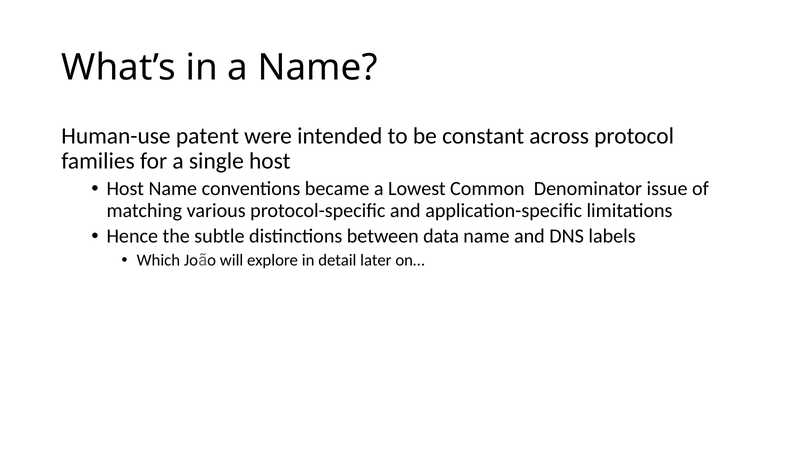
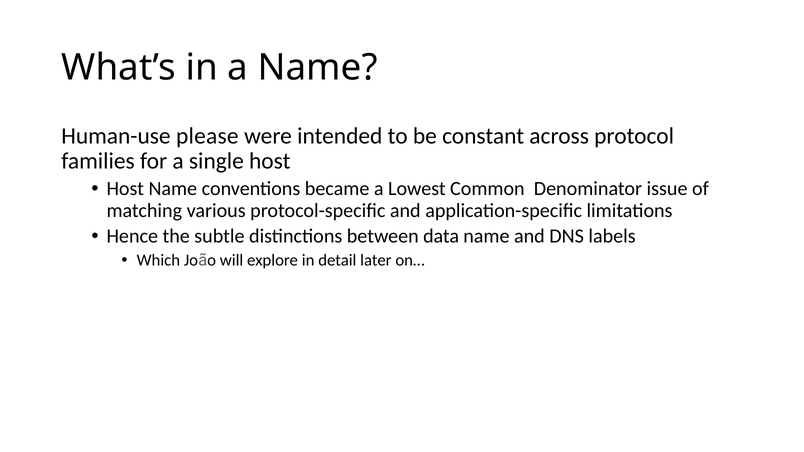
patent: patent -> please (207, 136)
